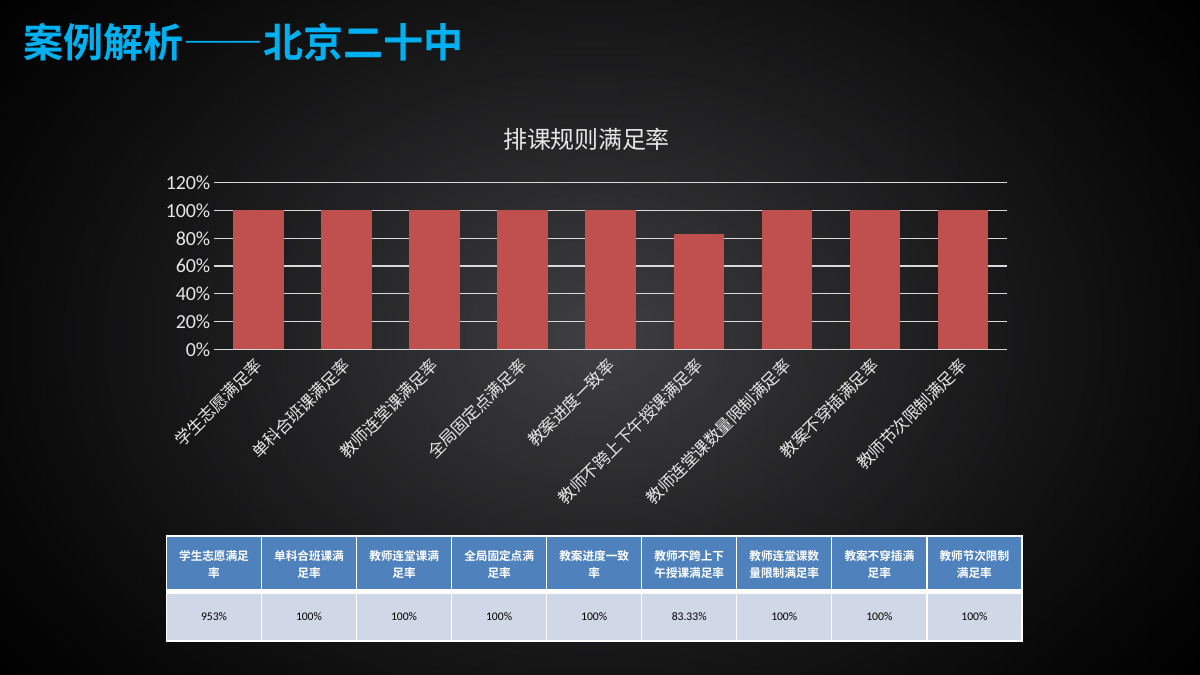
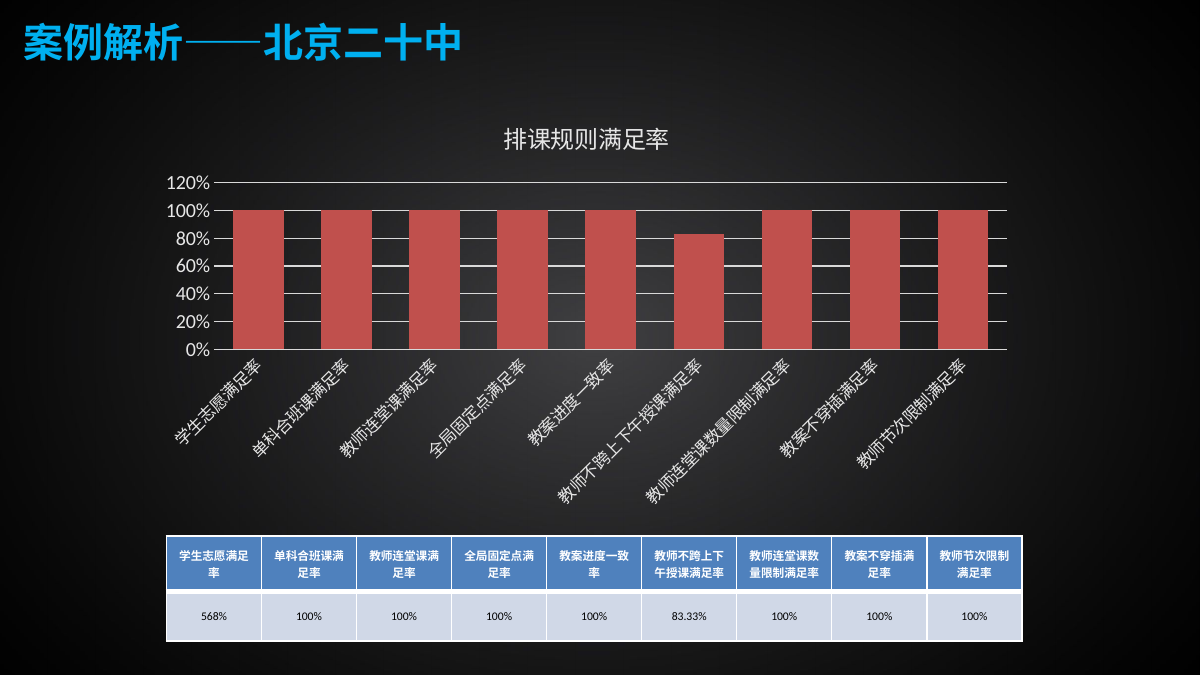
953%: 953% -> 568% (214, 616)
